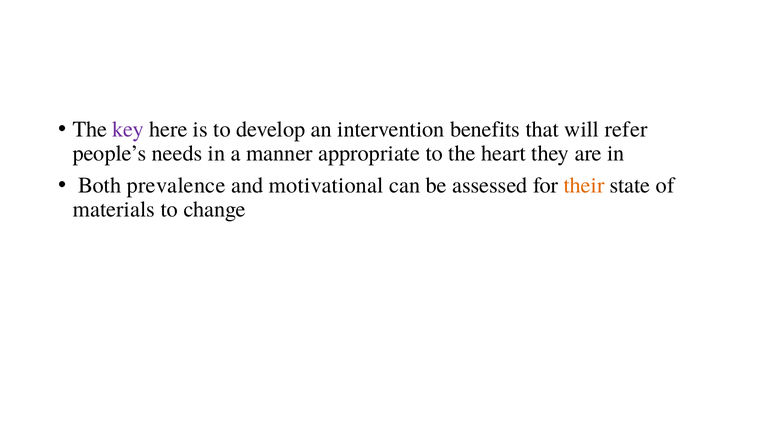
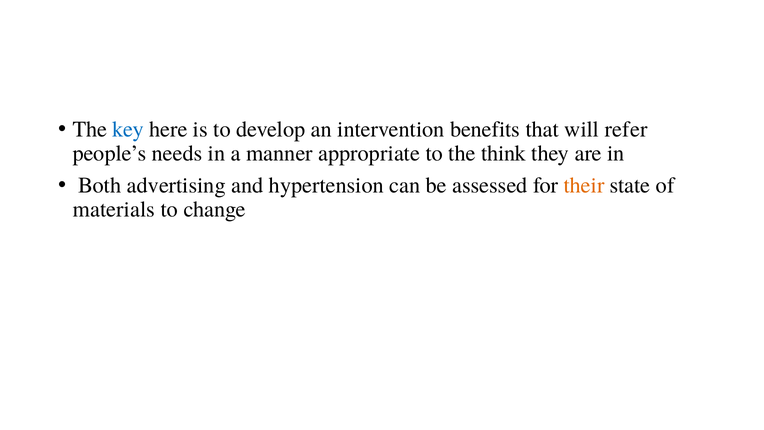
key colour: purple -> blue (128, 129)
heart: heart -> think (504, 153)
prevalence: prevalence -> advertising (176, 185)
motivational: motivational -> hypertension (326, 185)
